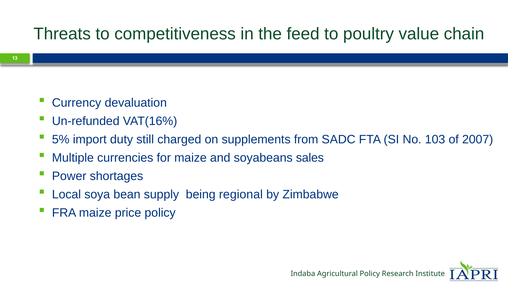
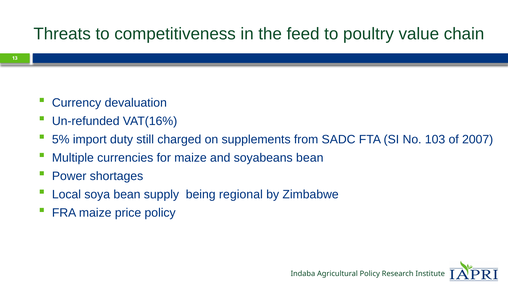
soyabeans sales: sales -> bean (310, 158)
